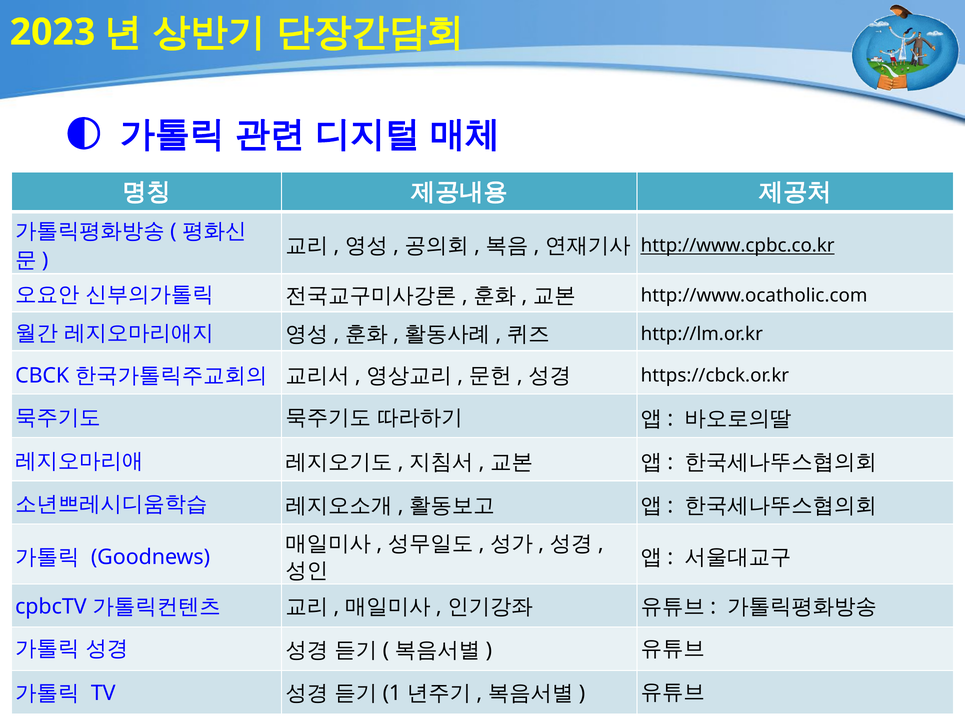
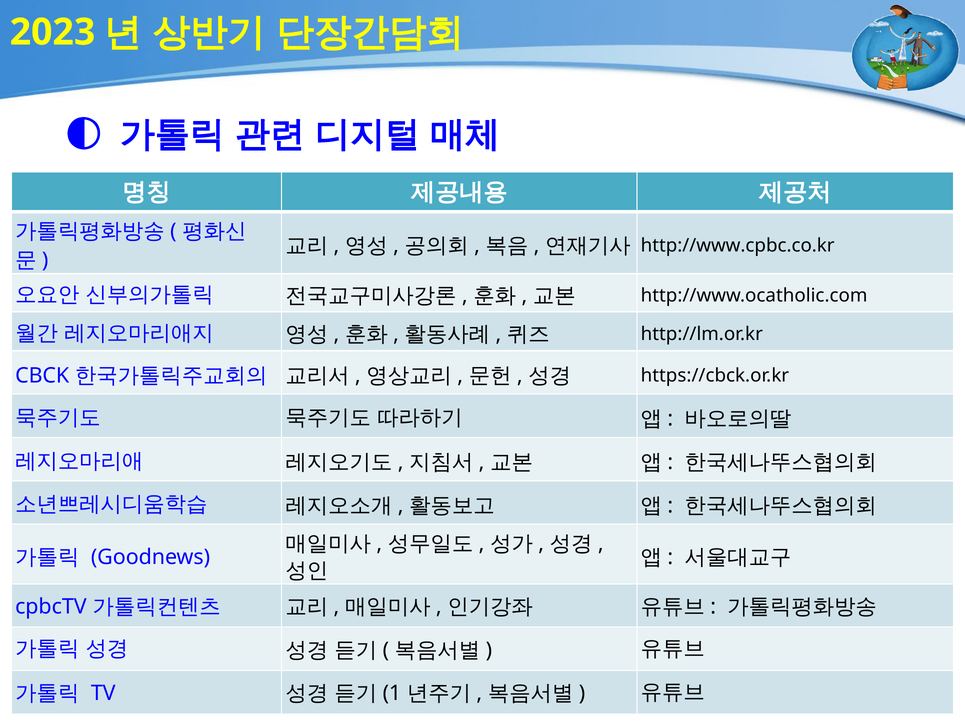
http://www.cpbc.co.kr underline: present -> none (738, 246)
